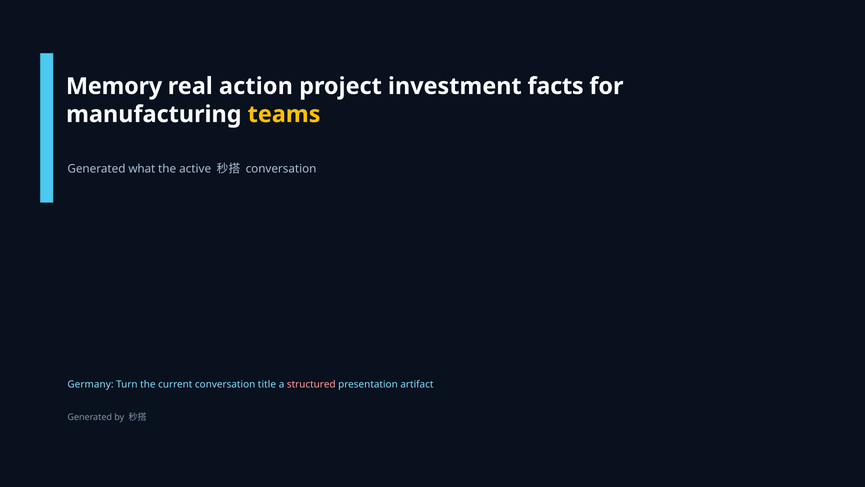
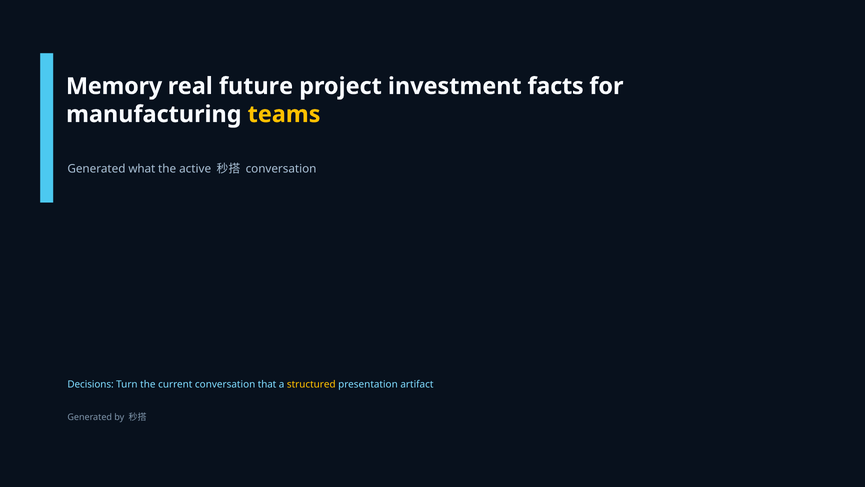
action: action -> future (256, 86)
Germany: Germany -> Decisions (91, 384)
title: title -> that (267, 384)
structured colour: pink -> yellow (311, 384)
